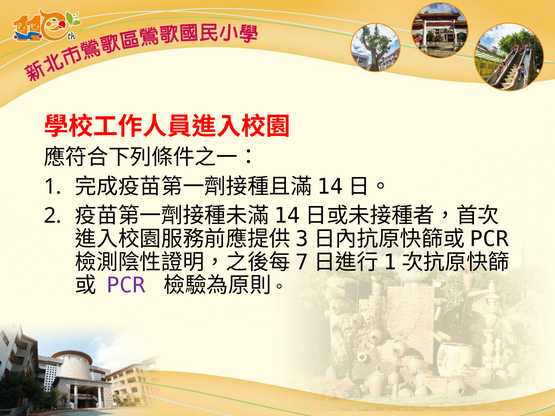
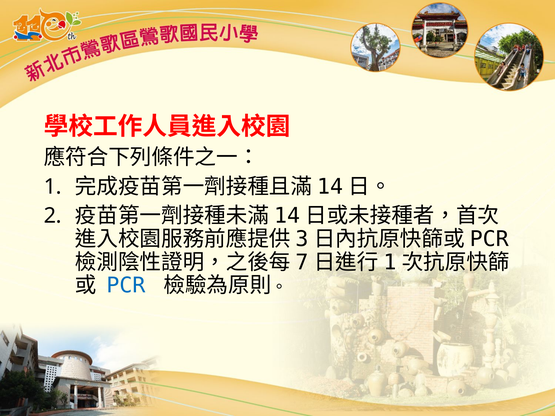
PCR colour: purple -> blue (126, 286)
